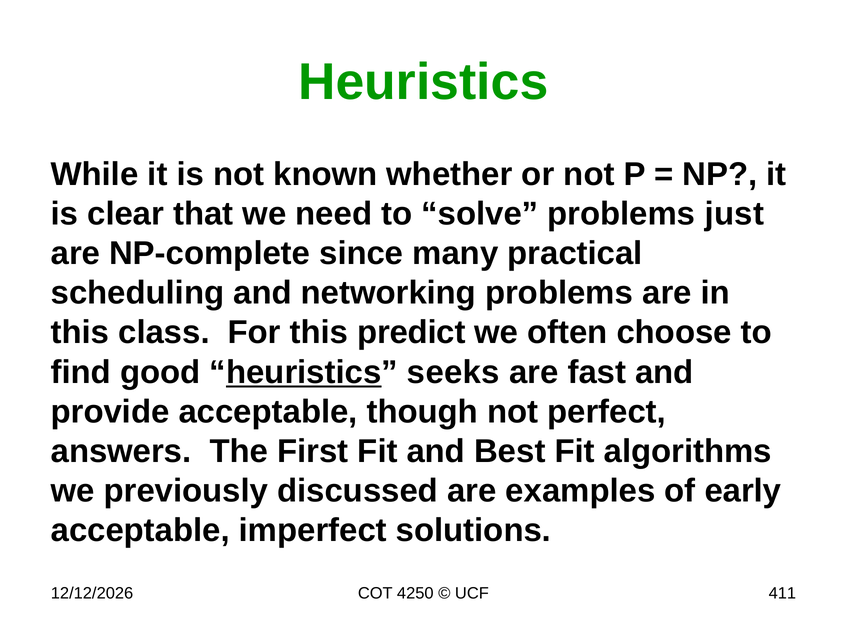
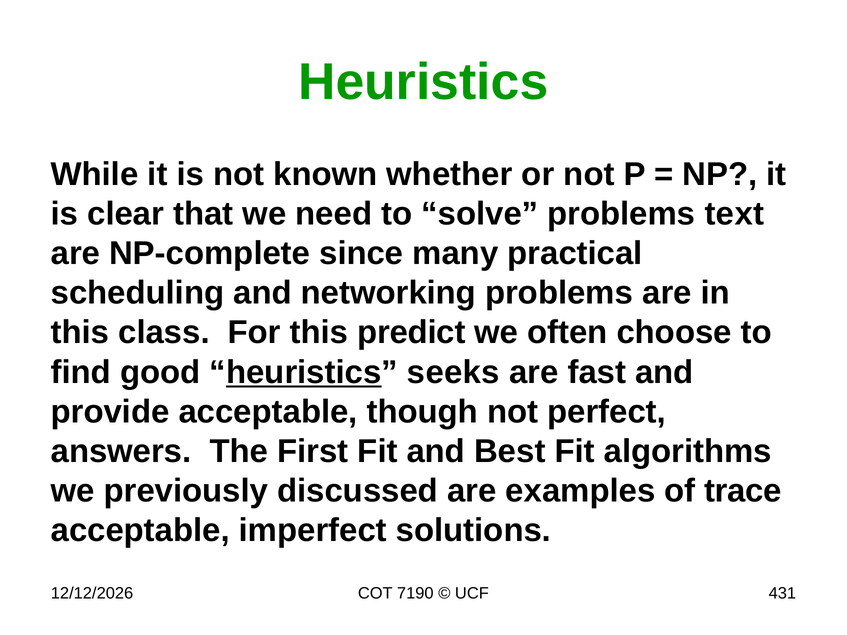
just: just -> text (734, 214)
early: early -> trace (743, 491)
4250: 4250 -> 7190 (415, 594)
411: 411 -> 431 (782, 594)
